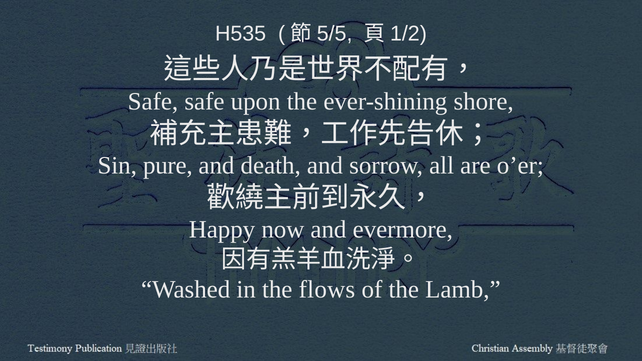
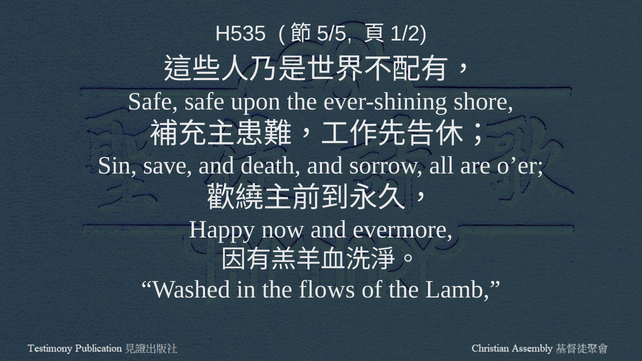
pure: pure -> save (168, 166)
